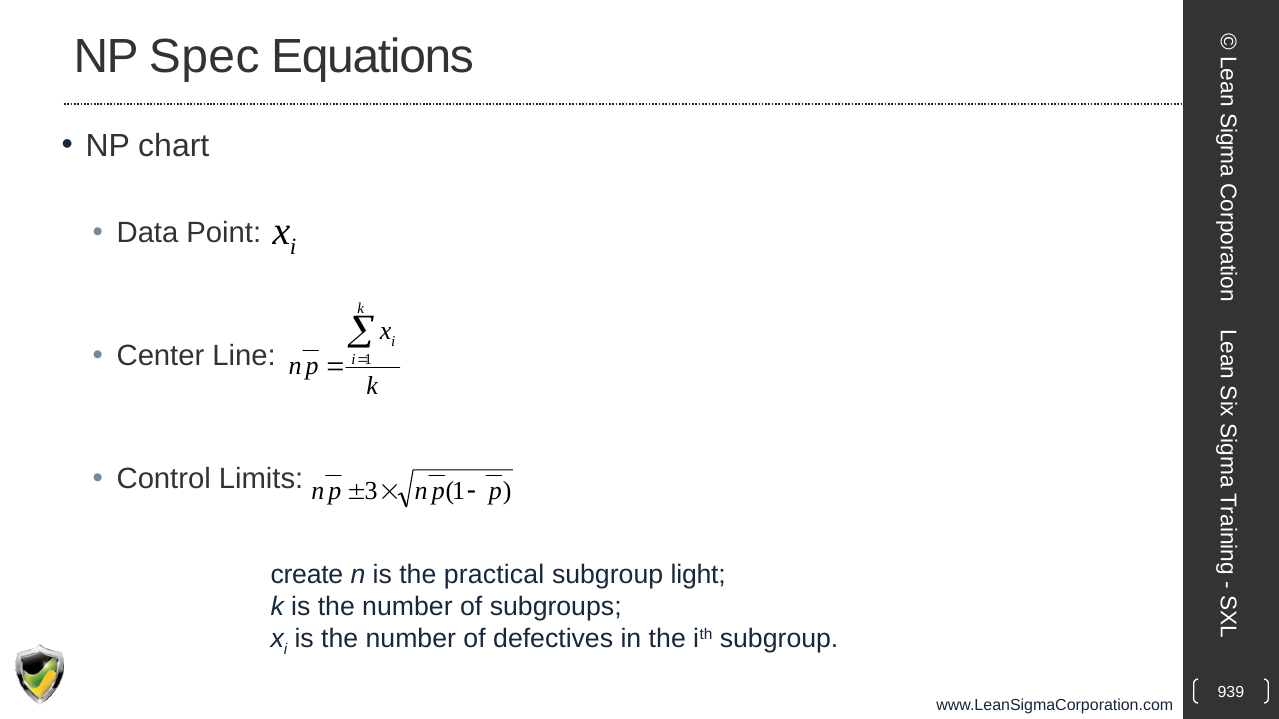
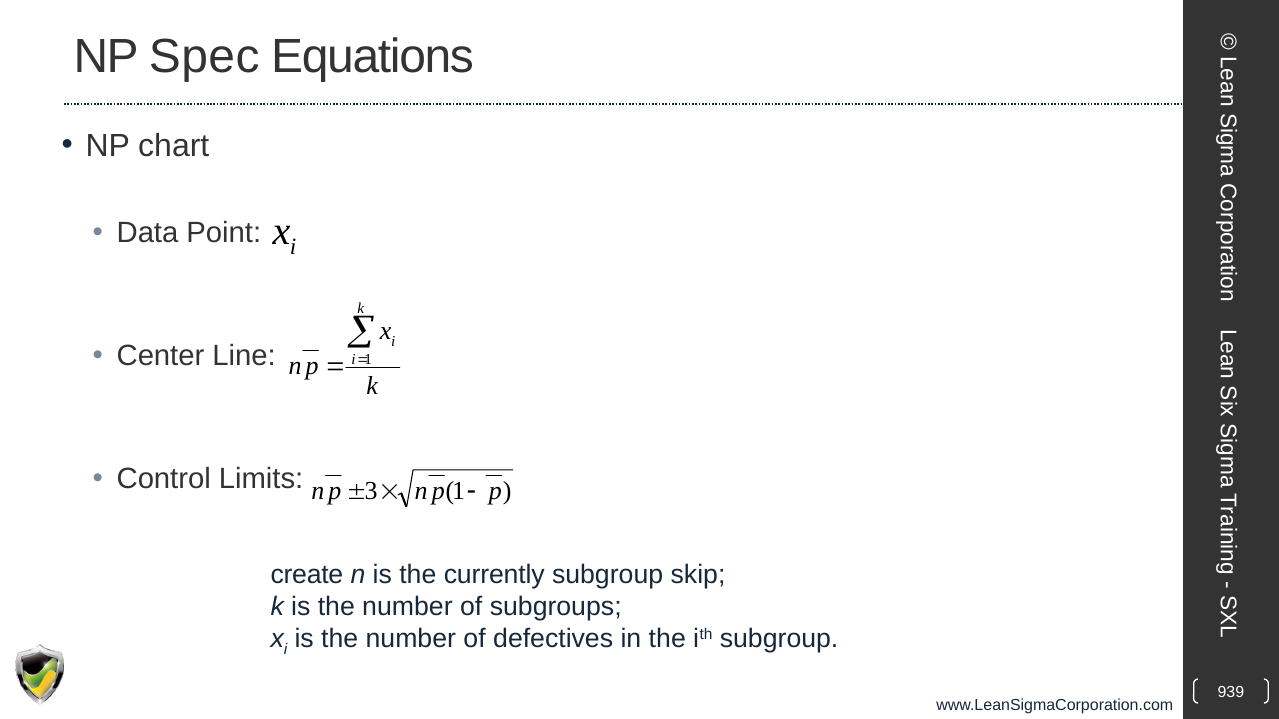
practical: practical -> currently (494, 575)
light: light -> skip (698, 575)
